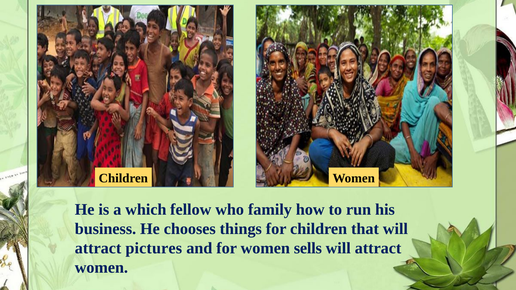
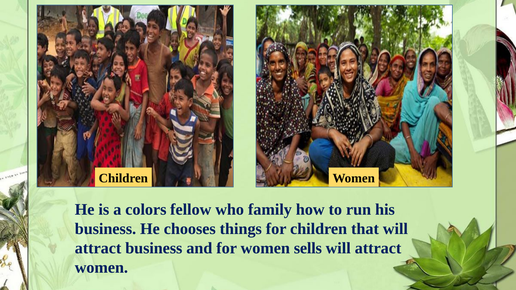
which: which -> colors (146, 210)
attract pictures: pictures -> business (154, 248)
